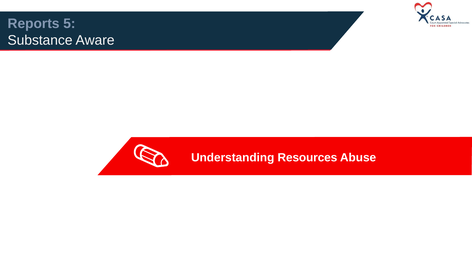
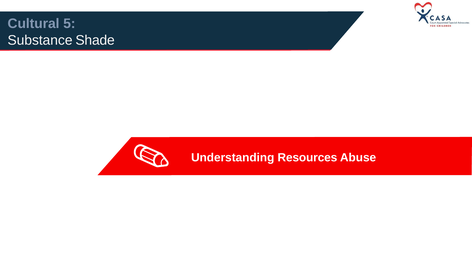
Reports: Reports -> Cultural (34, 24)
Aware: Aware -> Shade (95, 40)
